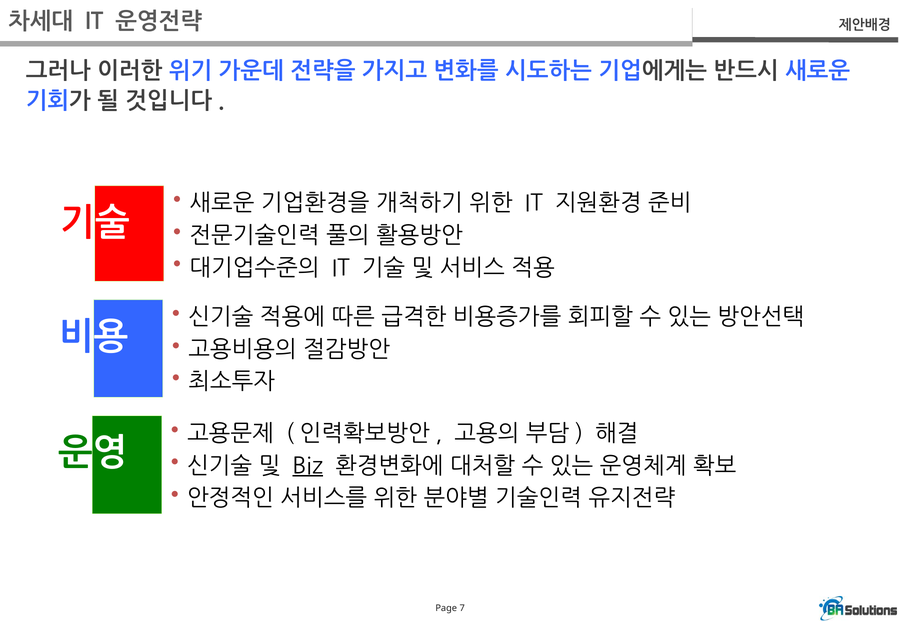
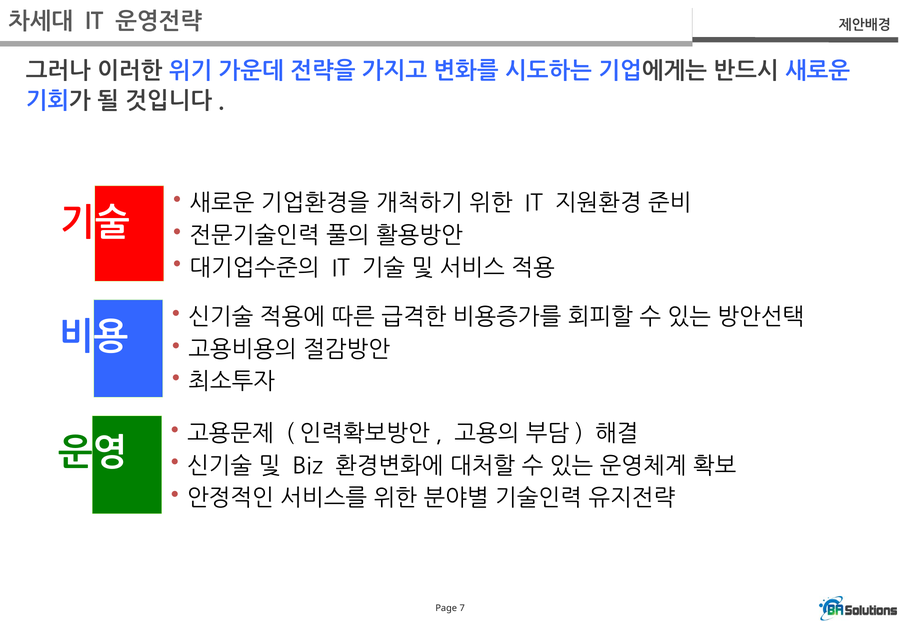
Biz underline: present -> none (308, 466)
